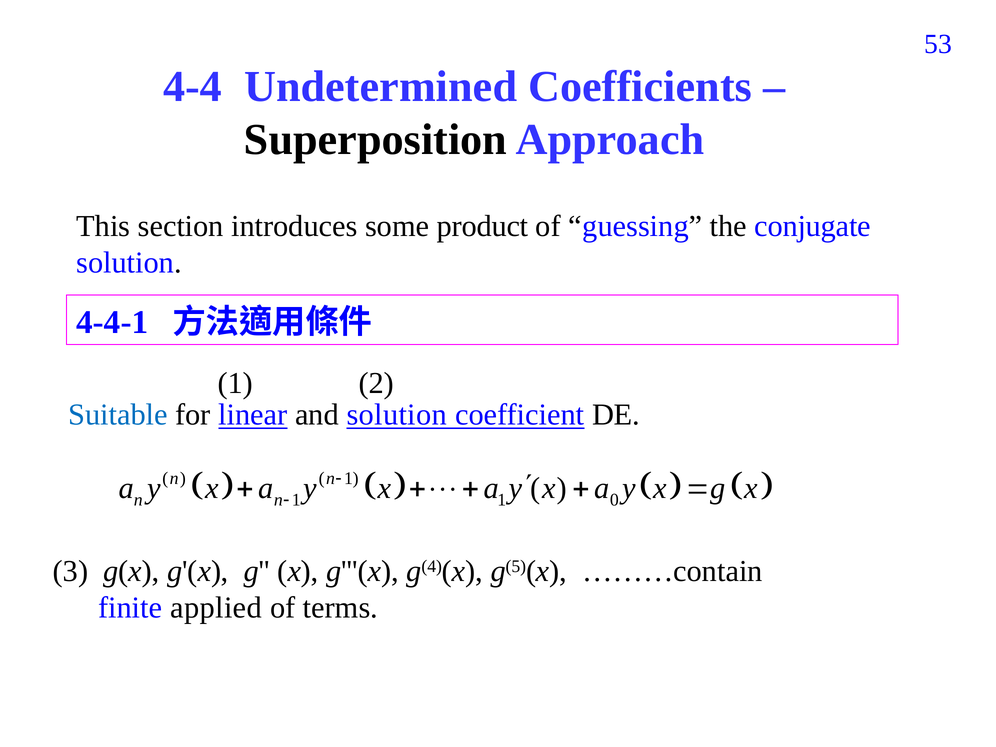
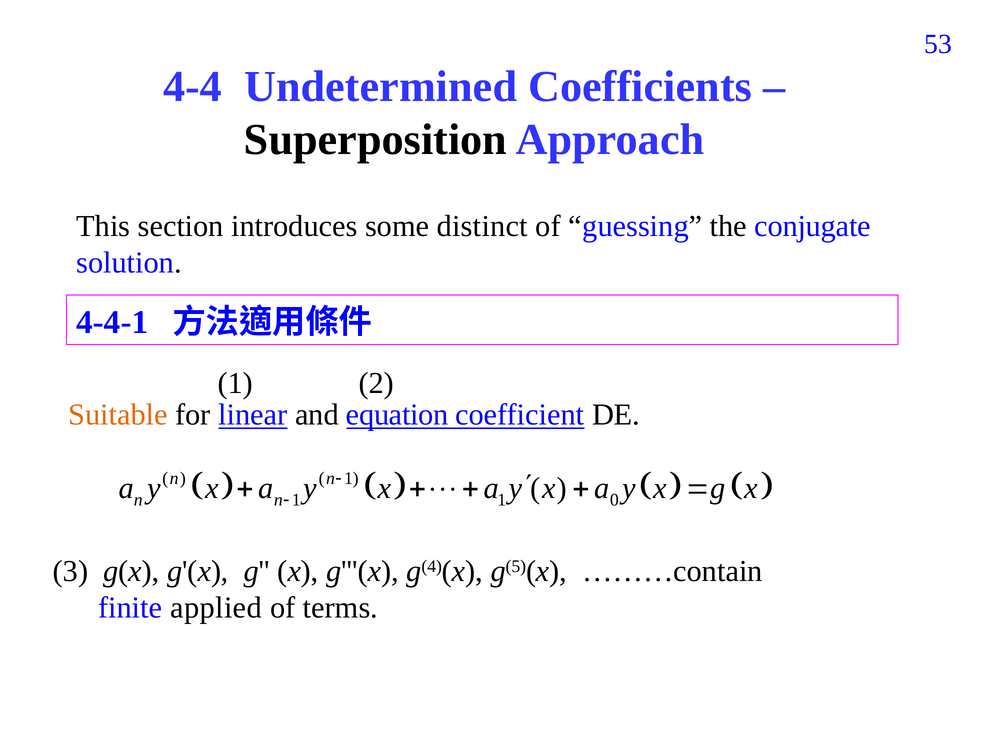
product: product -> distinct (482, 226)
Suitable colour: blue -> orange (118, 415)
and solution: solution -> equation (397, 415)
